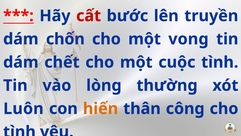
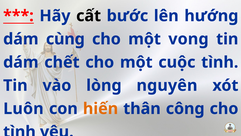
cất colour: red -> black (89, 16)
truyền: truyền -> hướng (211, 16)
chốn: chốn -> cùng (65, 39)
thường: thường -> nguyên (167, 85)
